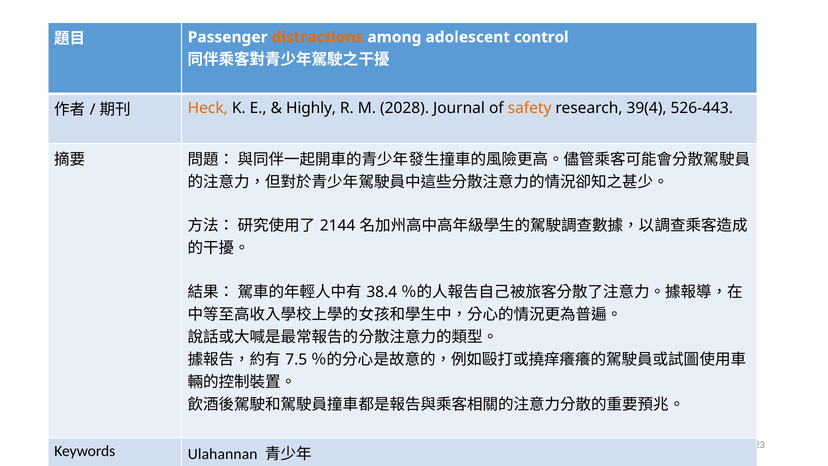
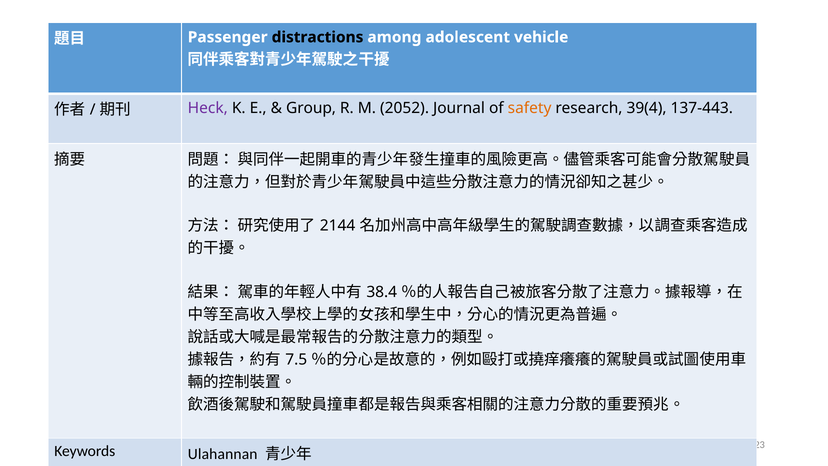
distractions colour: orange -> black (318, 37)
control: control -> vehicle (541, 37)
Heck colour: orange -> purple (208, 108)
Highly: Highly -> Group (311, 108)
2028: 2028 -> 2052 (405, 108)
526-443: 526-443 -> 137-443 (702, 108)
